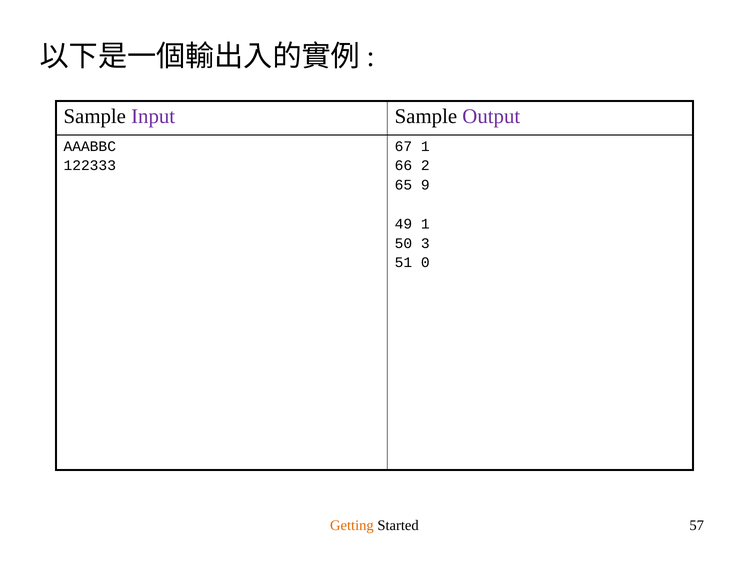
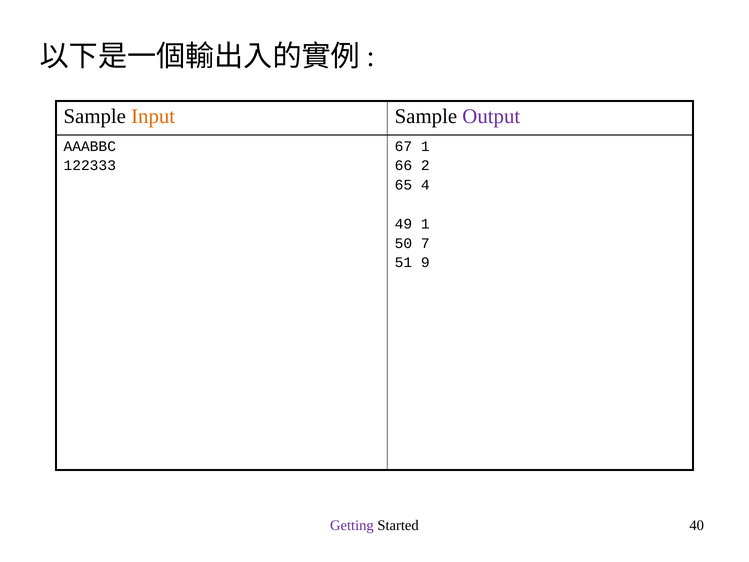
Input colour: purple -> orange (153, 117)
9: 9 -> 4 (425, 185)
3: 3 -> 7 (425, 243)
0: 0 -> 9 (425, 263)
Getting colour: orange -> purple (352, 525)
57: 57 -> 40 (697, 525)
